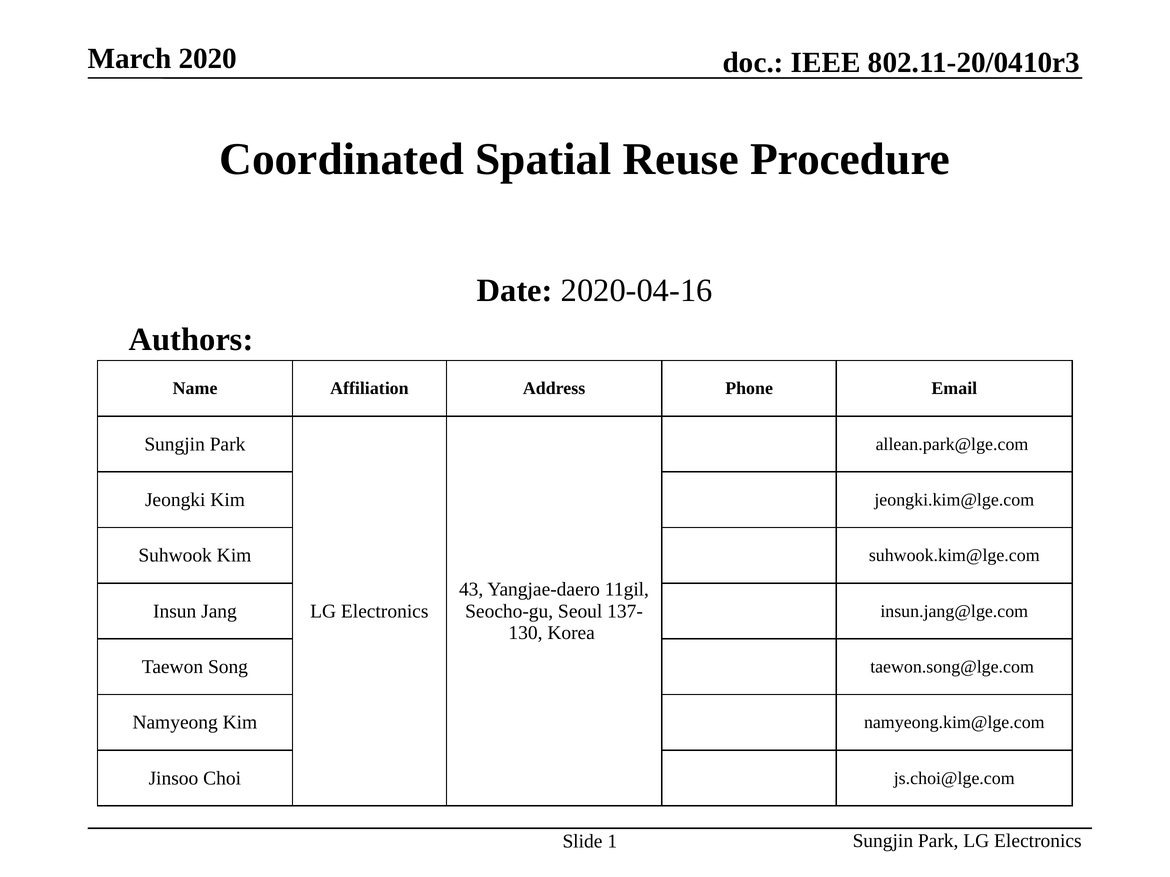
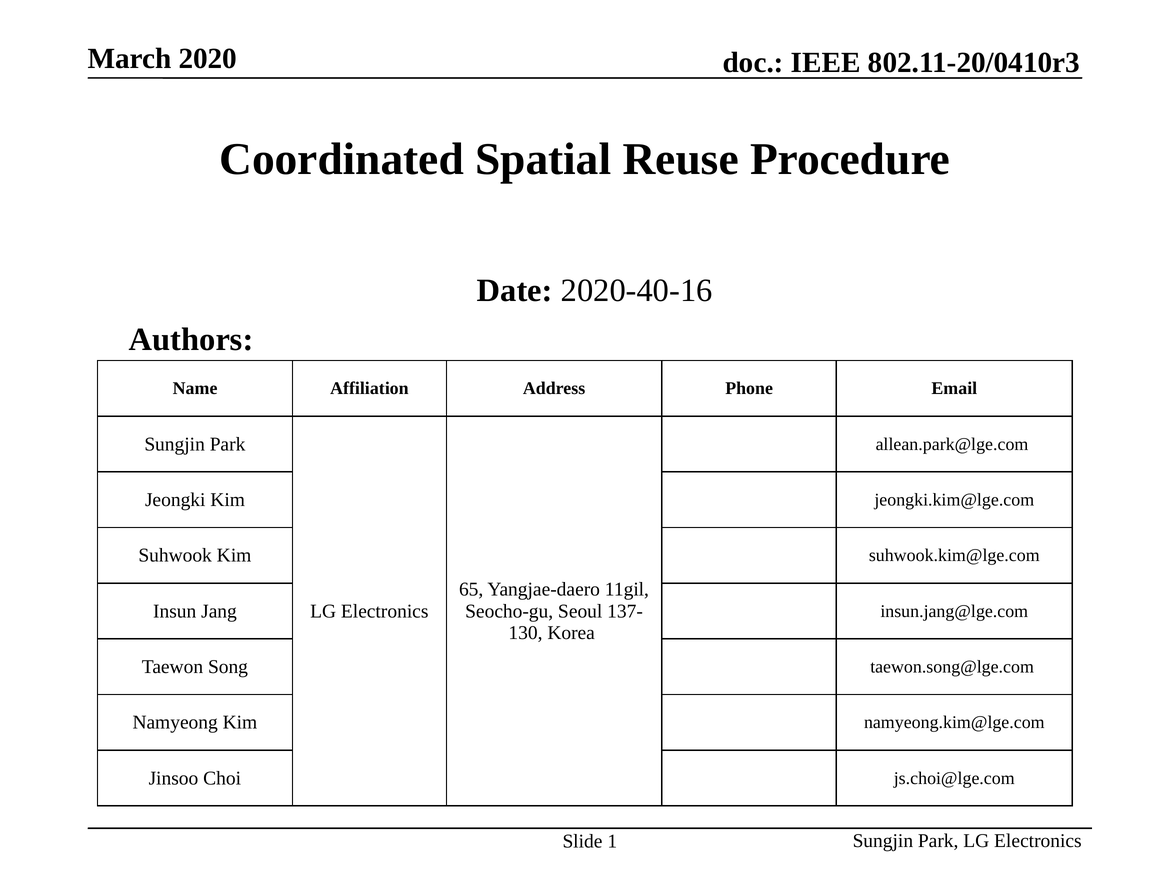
2020-04-16: 2020-04-16 -> 2020-40-16 (637, 291)
43: 43 -> 65 (471, 590)
